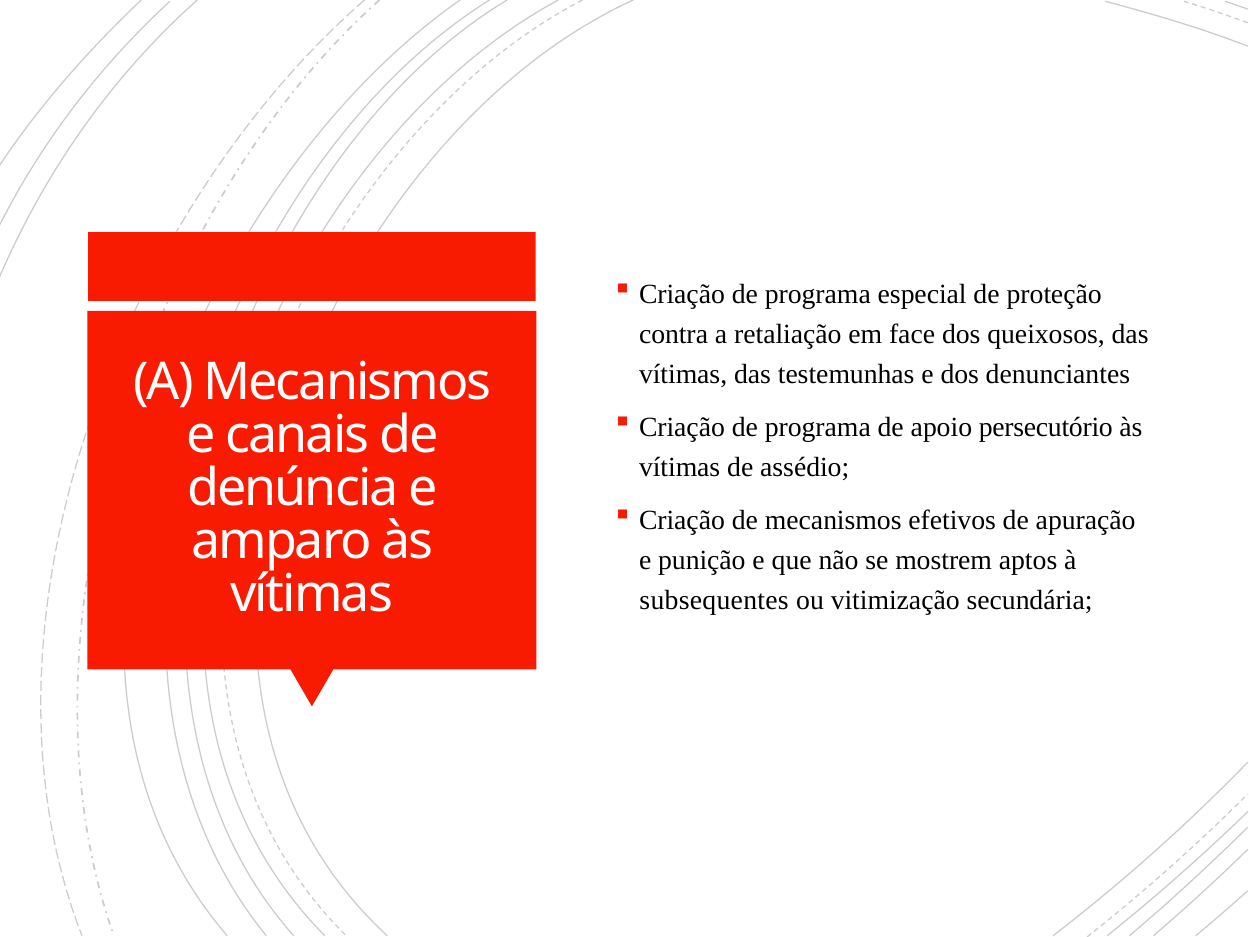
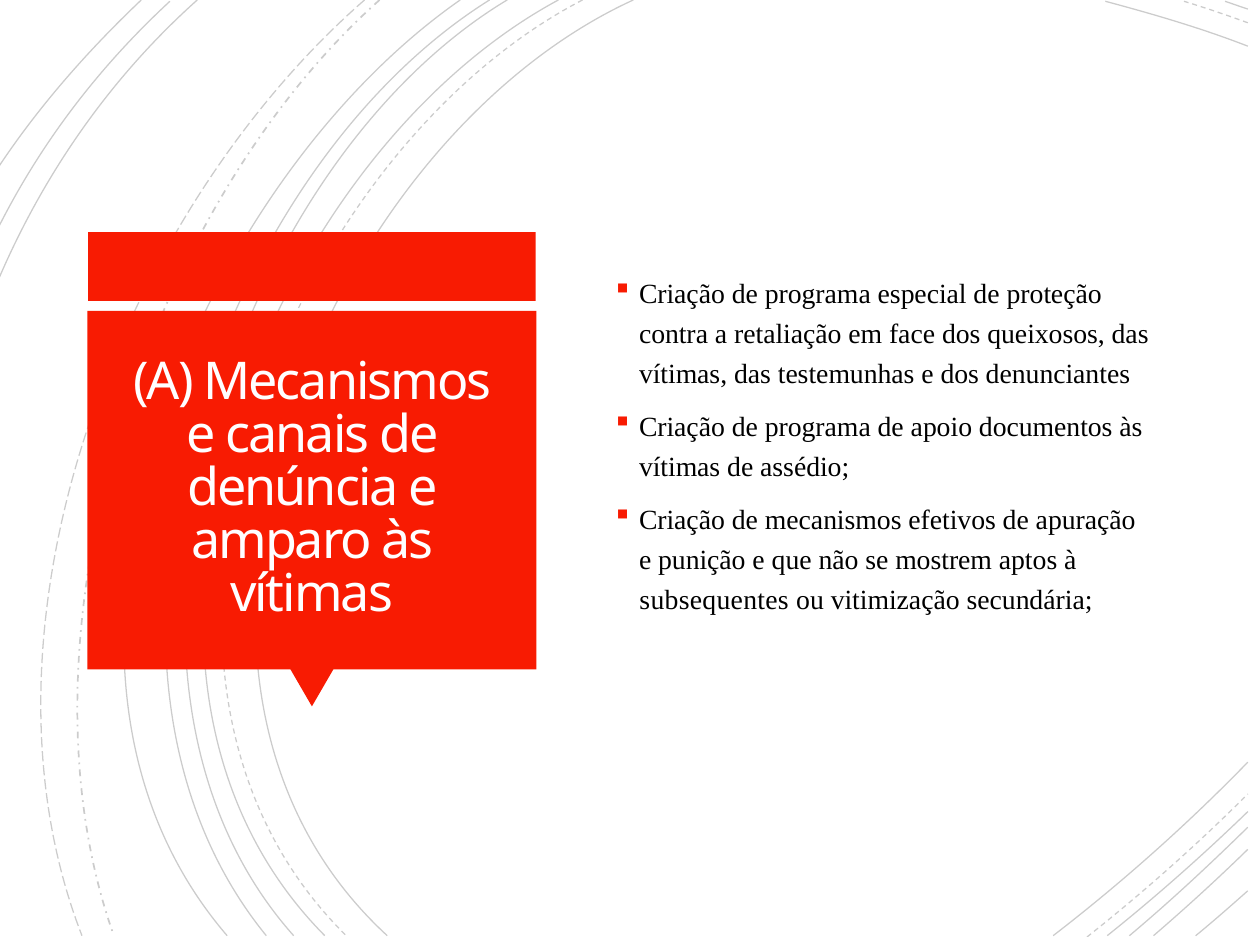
persecutório: persecutório -> documentos (1046, 427)
